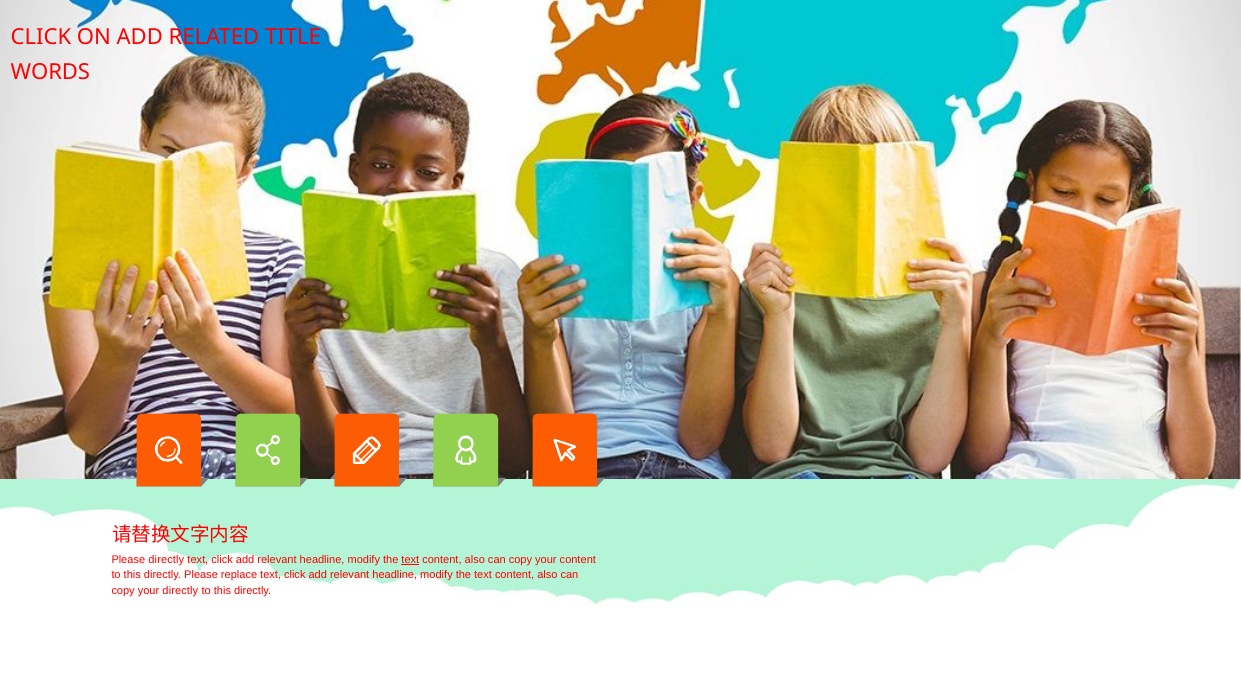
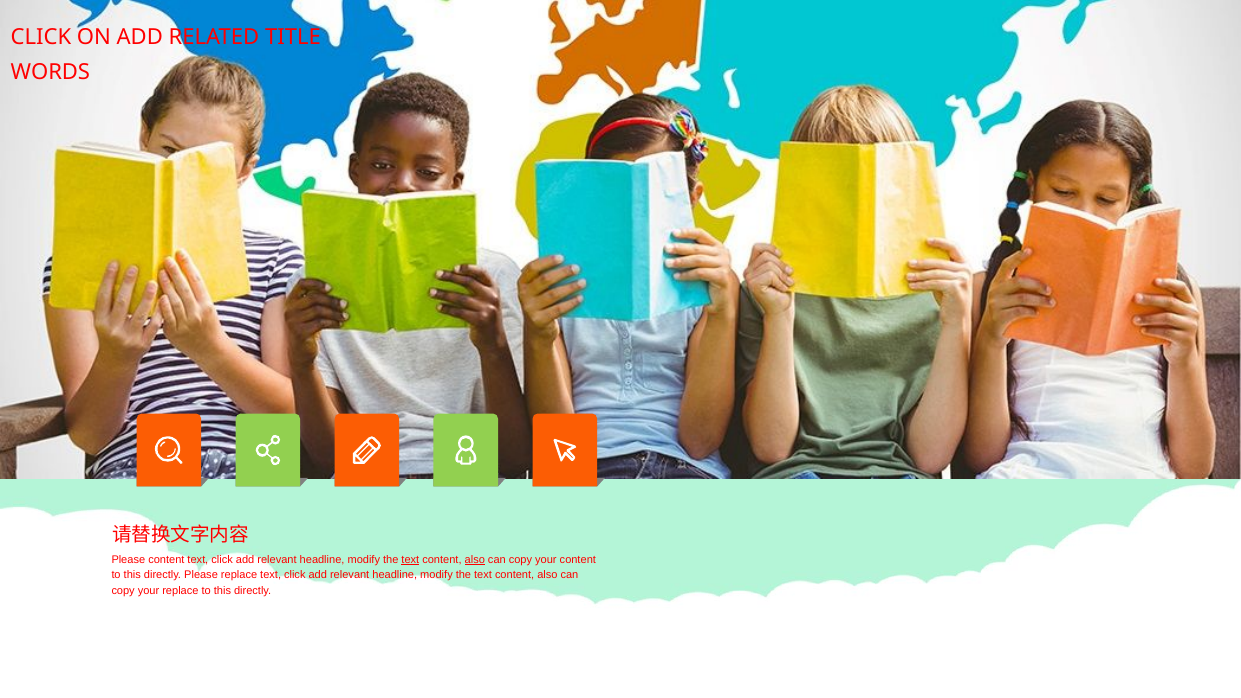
Please directly: directly -> content (166, 559)
also underline: none -> present (475, 559)
your directly: directly -> replace (180, 591)
